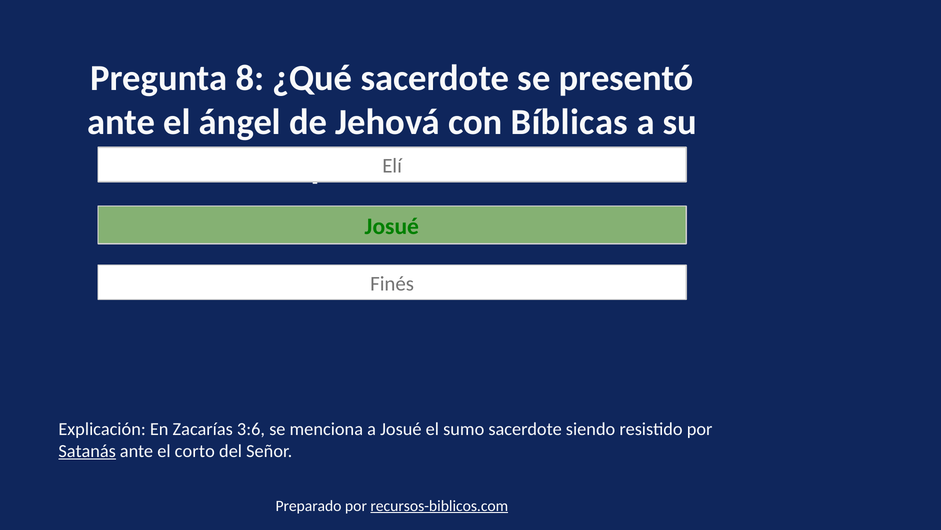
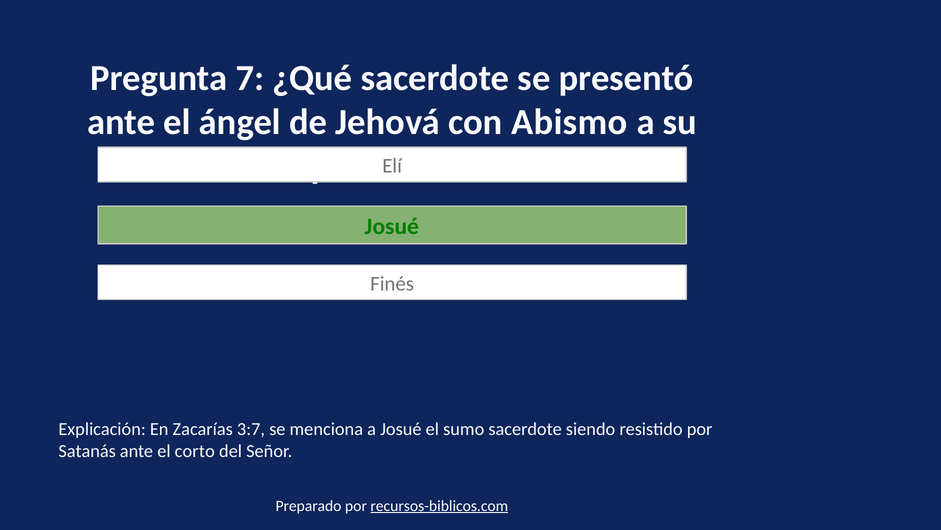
8: 8 -> 7 (250, 78)
Bíblicas: Bíblicas -> Abismo (569, 122)
3:6: 3:6 -> 3:7 (251, 429)
Satanás underline: present -> none (87, 451)
